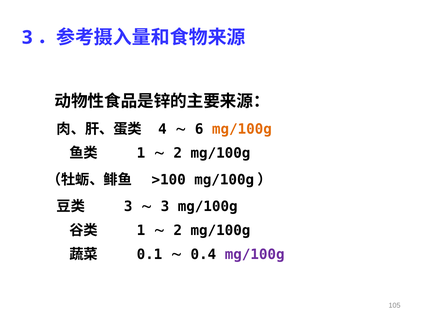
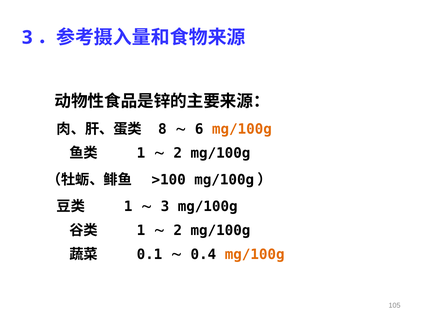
4: 4 -> 8 (162, 129)
3: 3 -> 1 (128, 206)
mg/100g colour: purple -> orange (255, 254)
